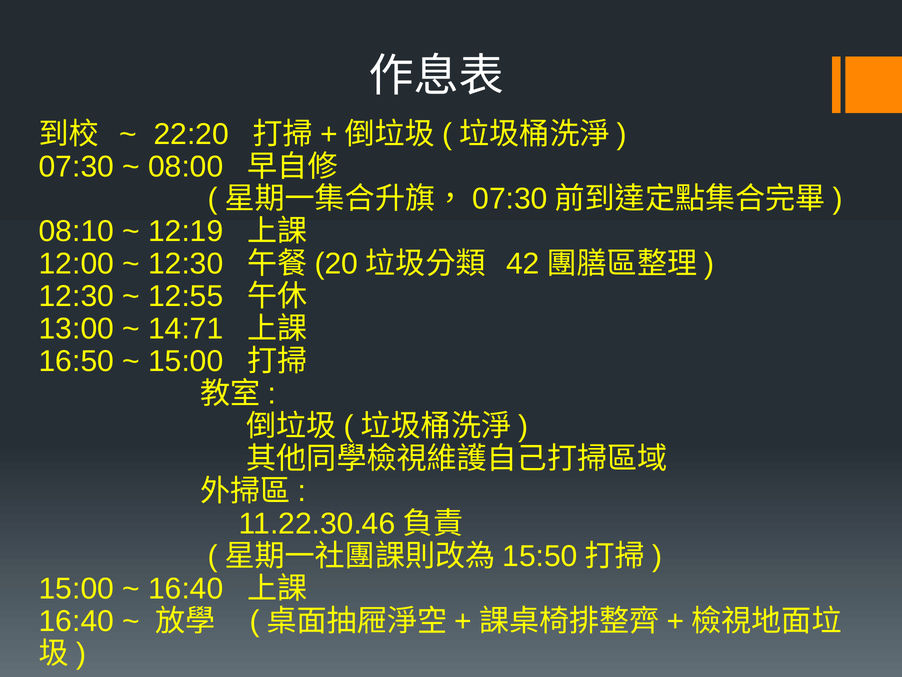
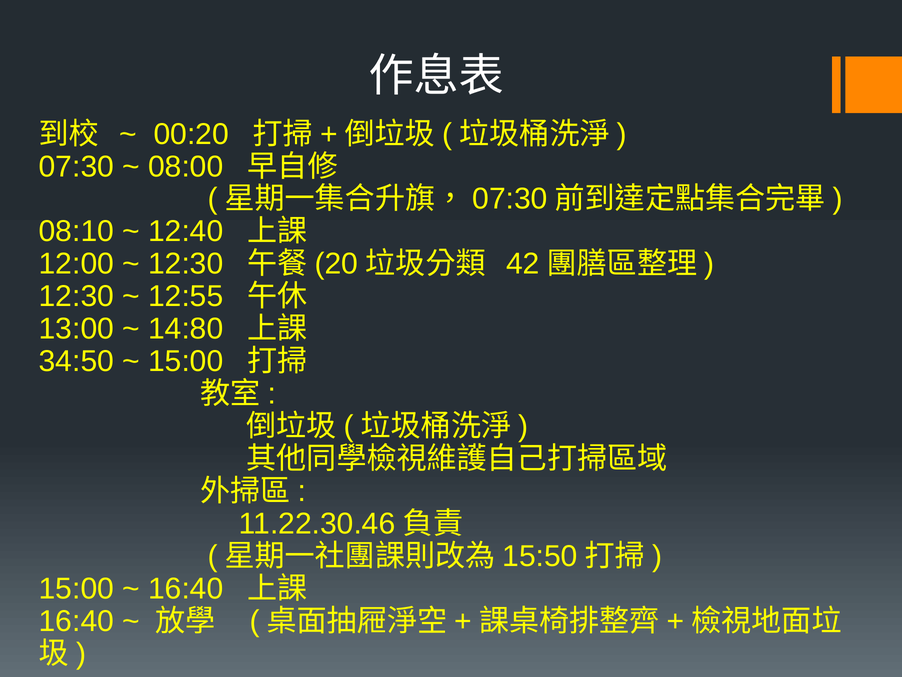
22:20: 22:20 -> 00:20 (191, 134)
12:19: 12:19 -> 12:40 (186, 231)
14:71: 14:71 -> 14:80 (186, 329)
16:50: 16:50 -> 34:50 (76, 361)
